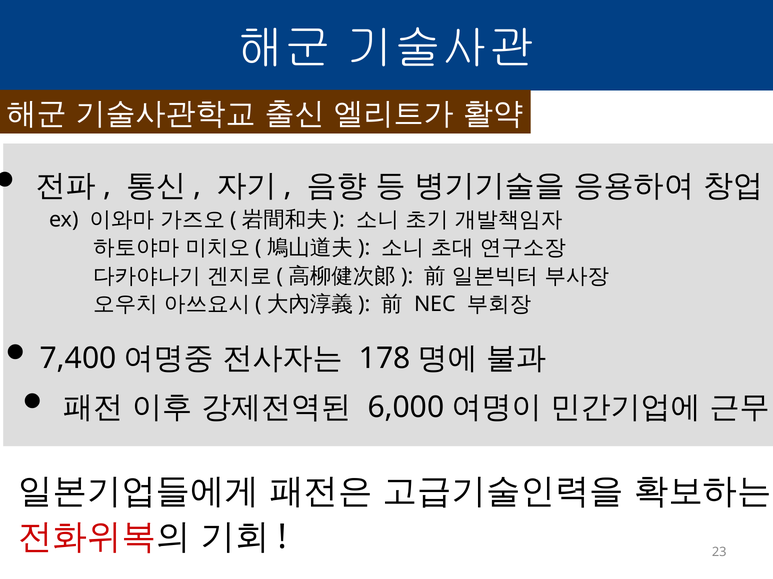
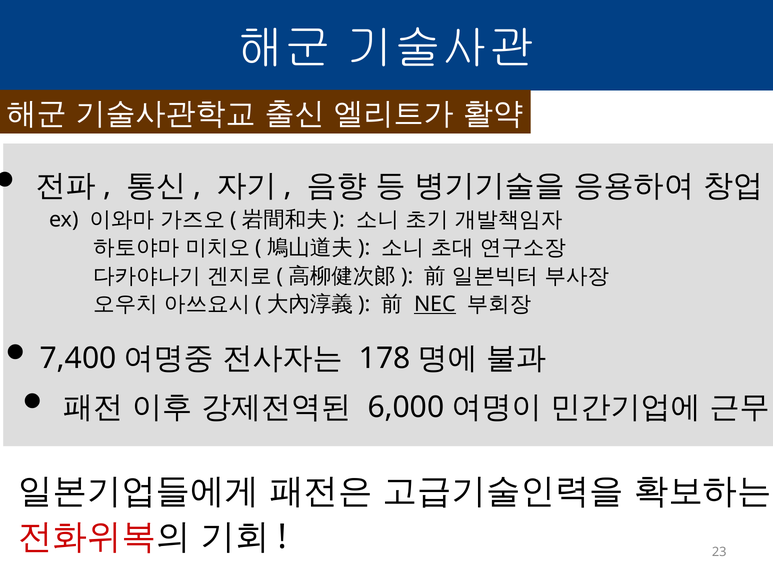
NEC underline: none -> present (435, 305)
